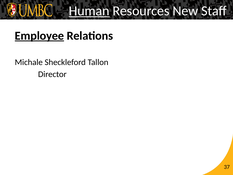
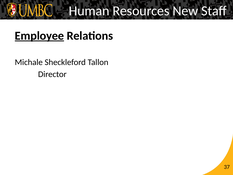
Human underline: present -> none (89, 11)
